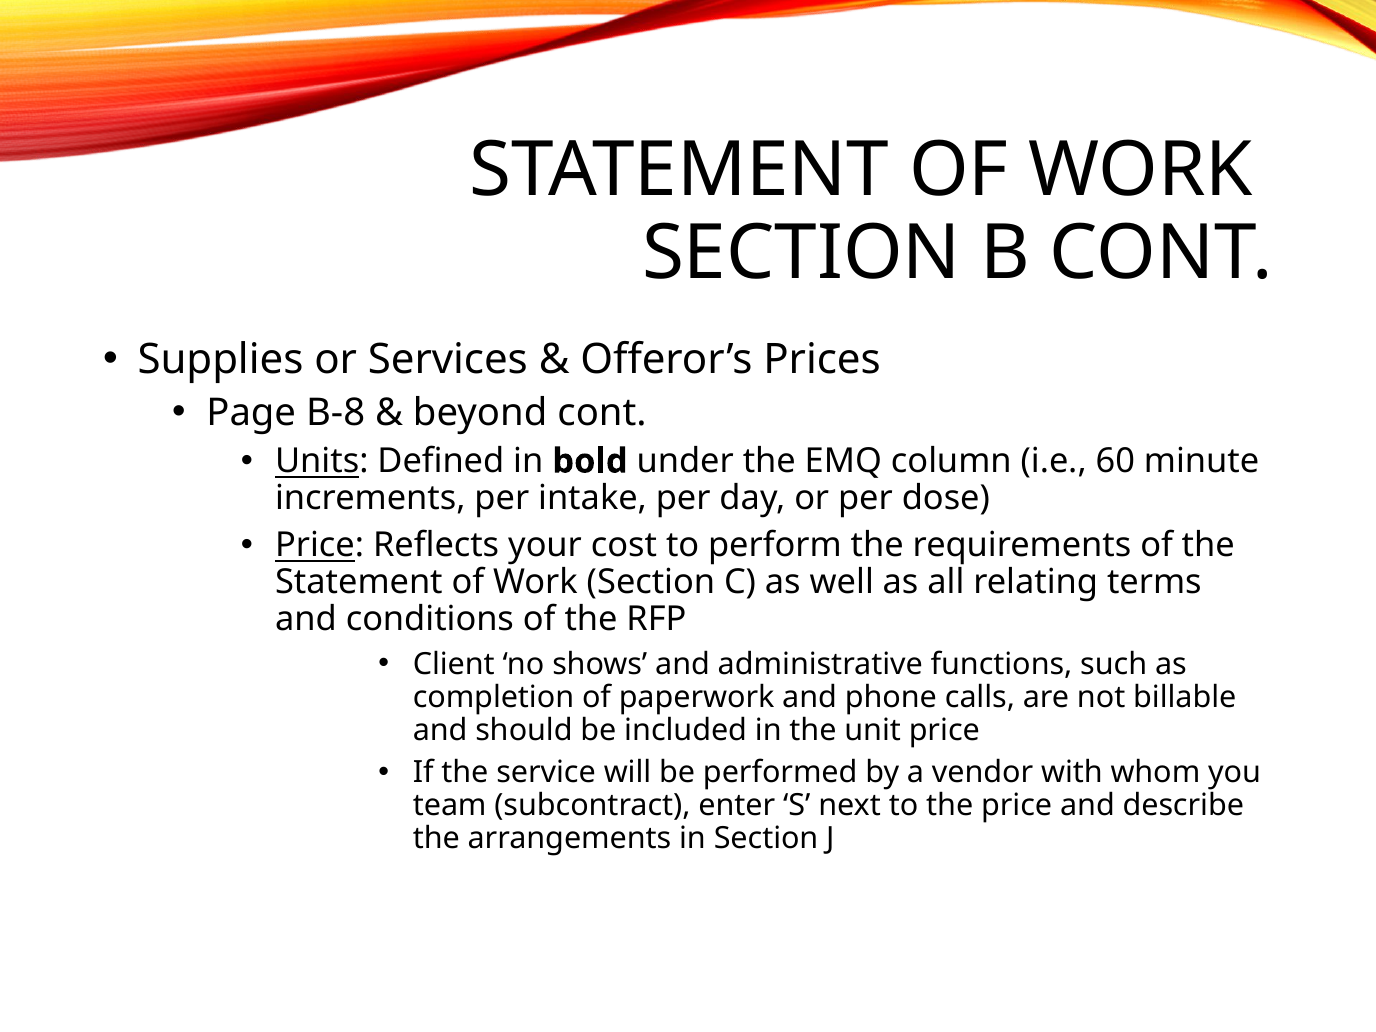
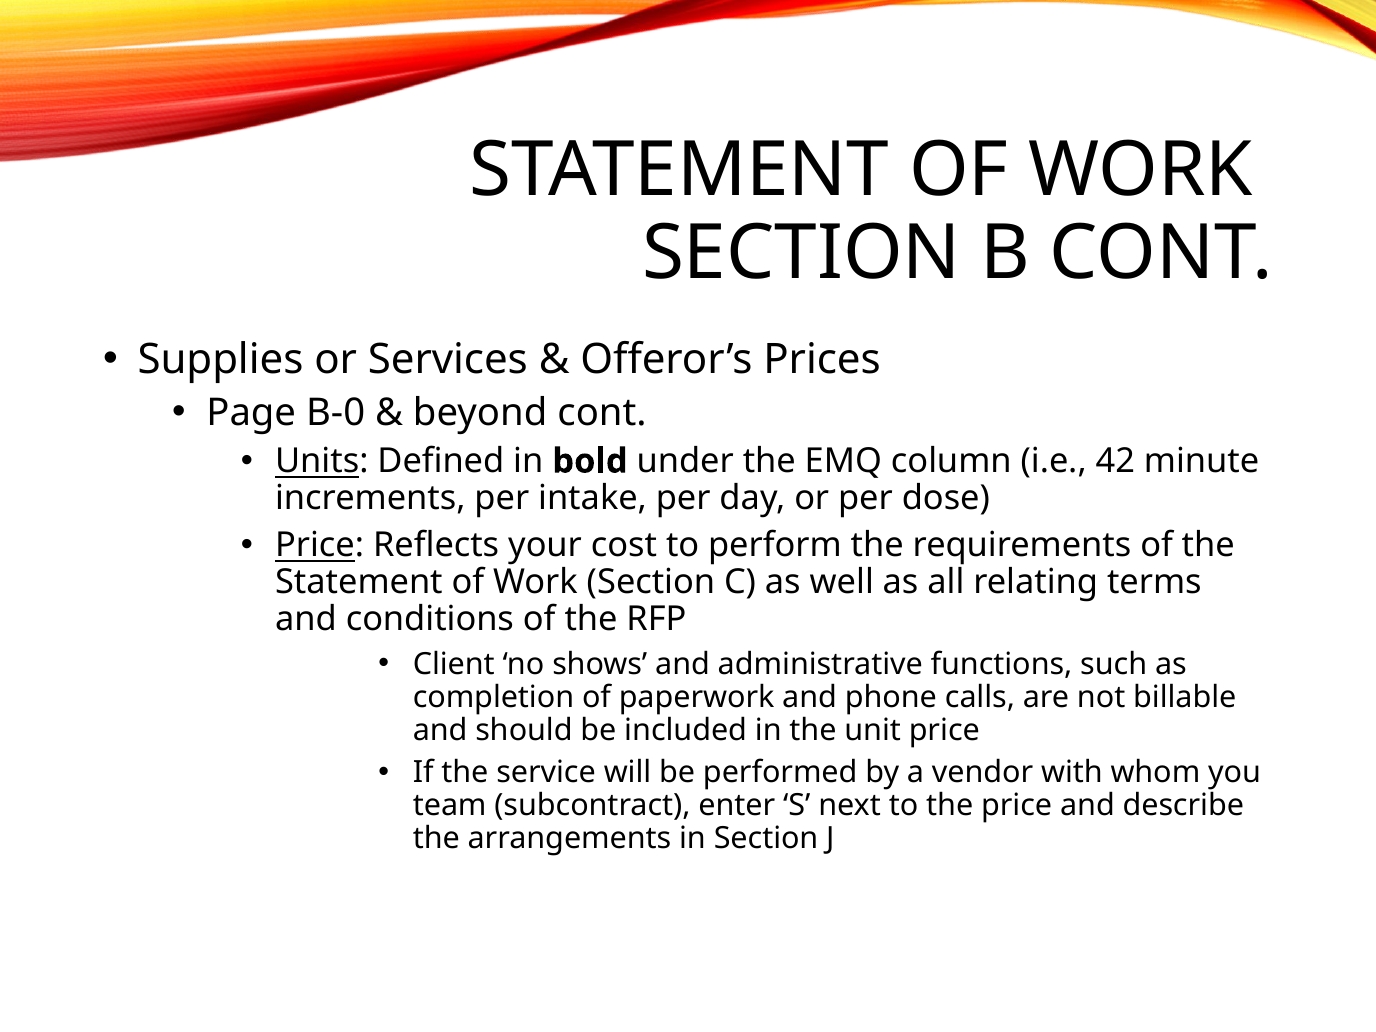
B-8: B-8 -> B-0 (336, 412)
60: 60 -> 42 (1115, 461)
